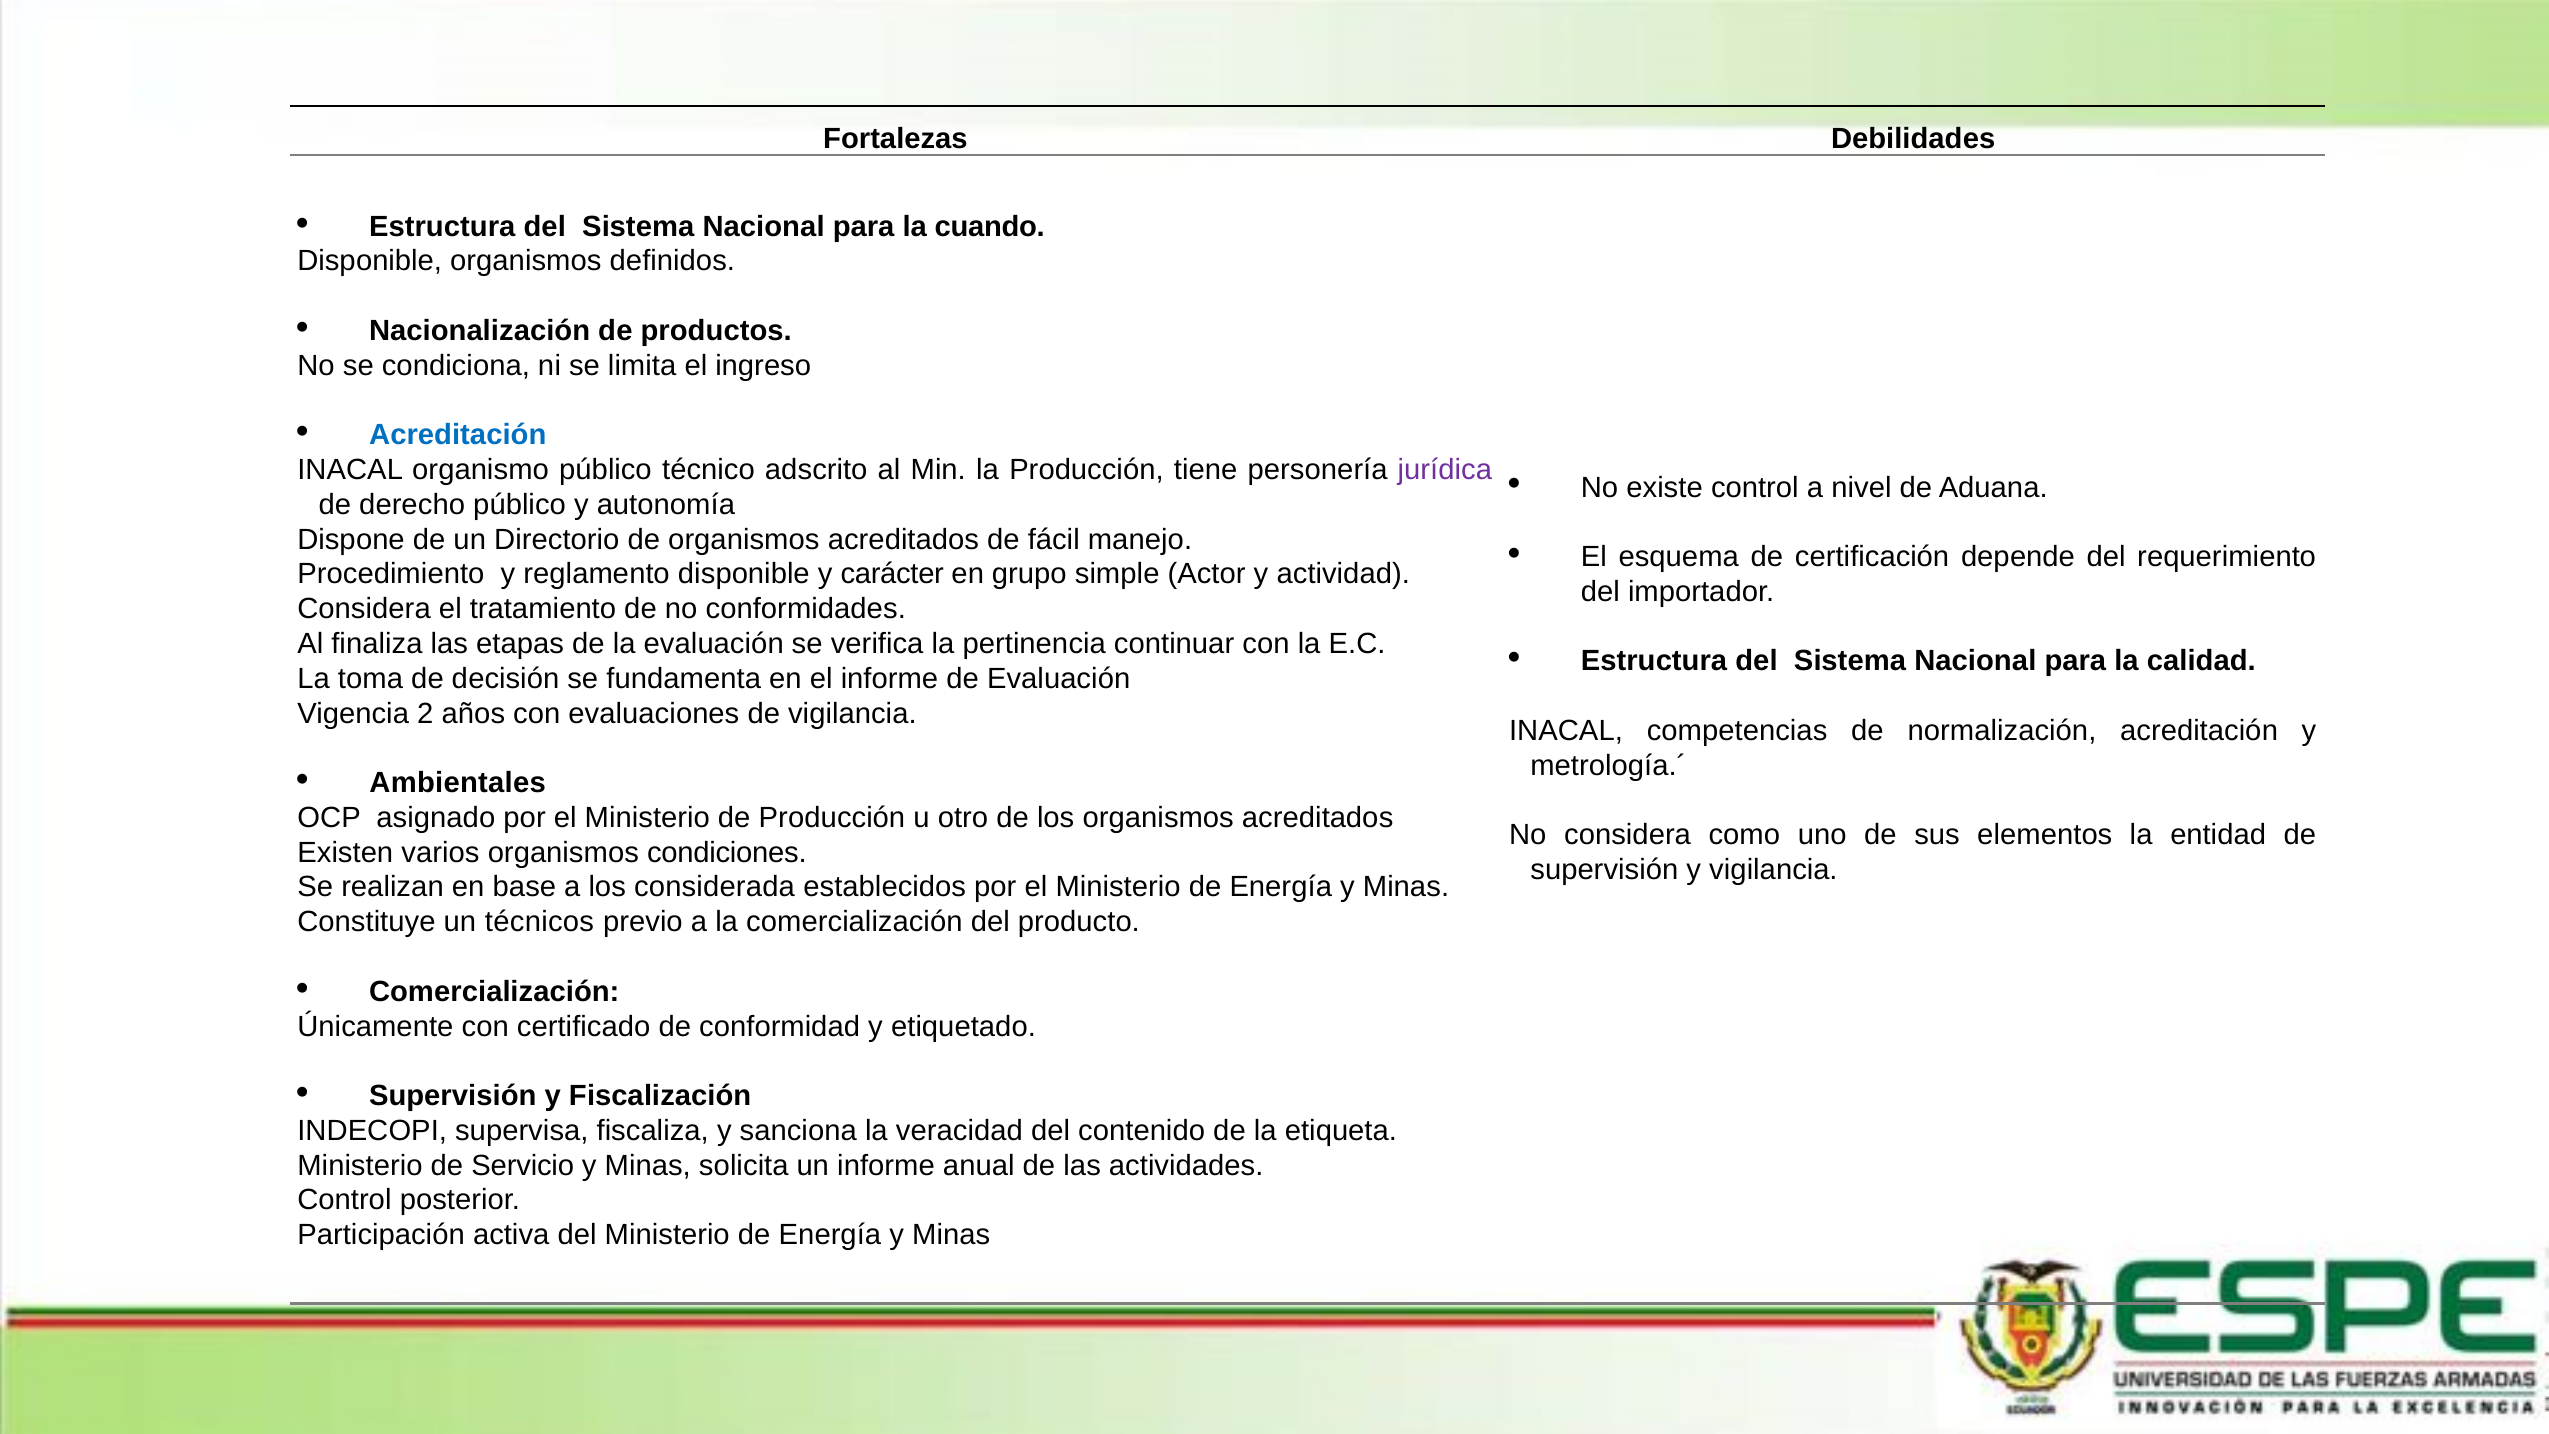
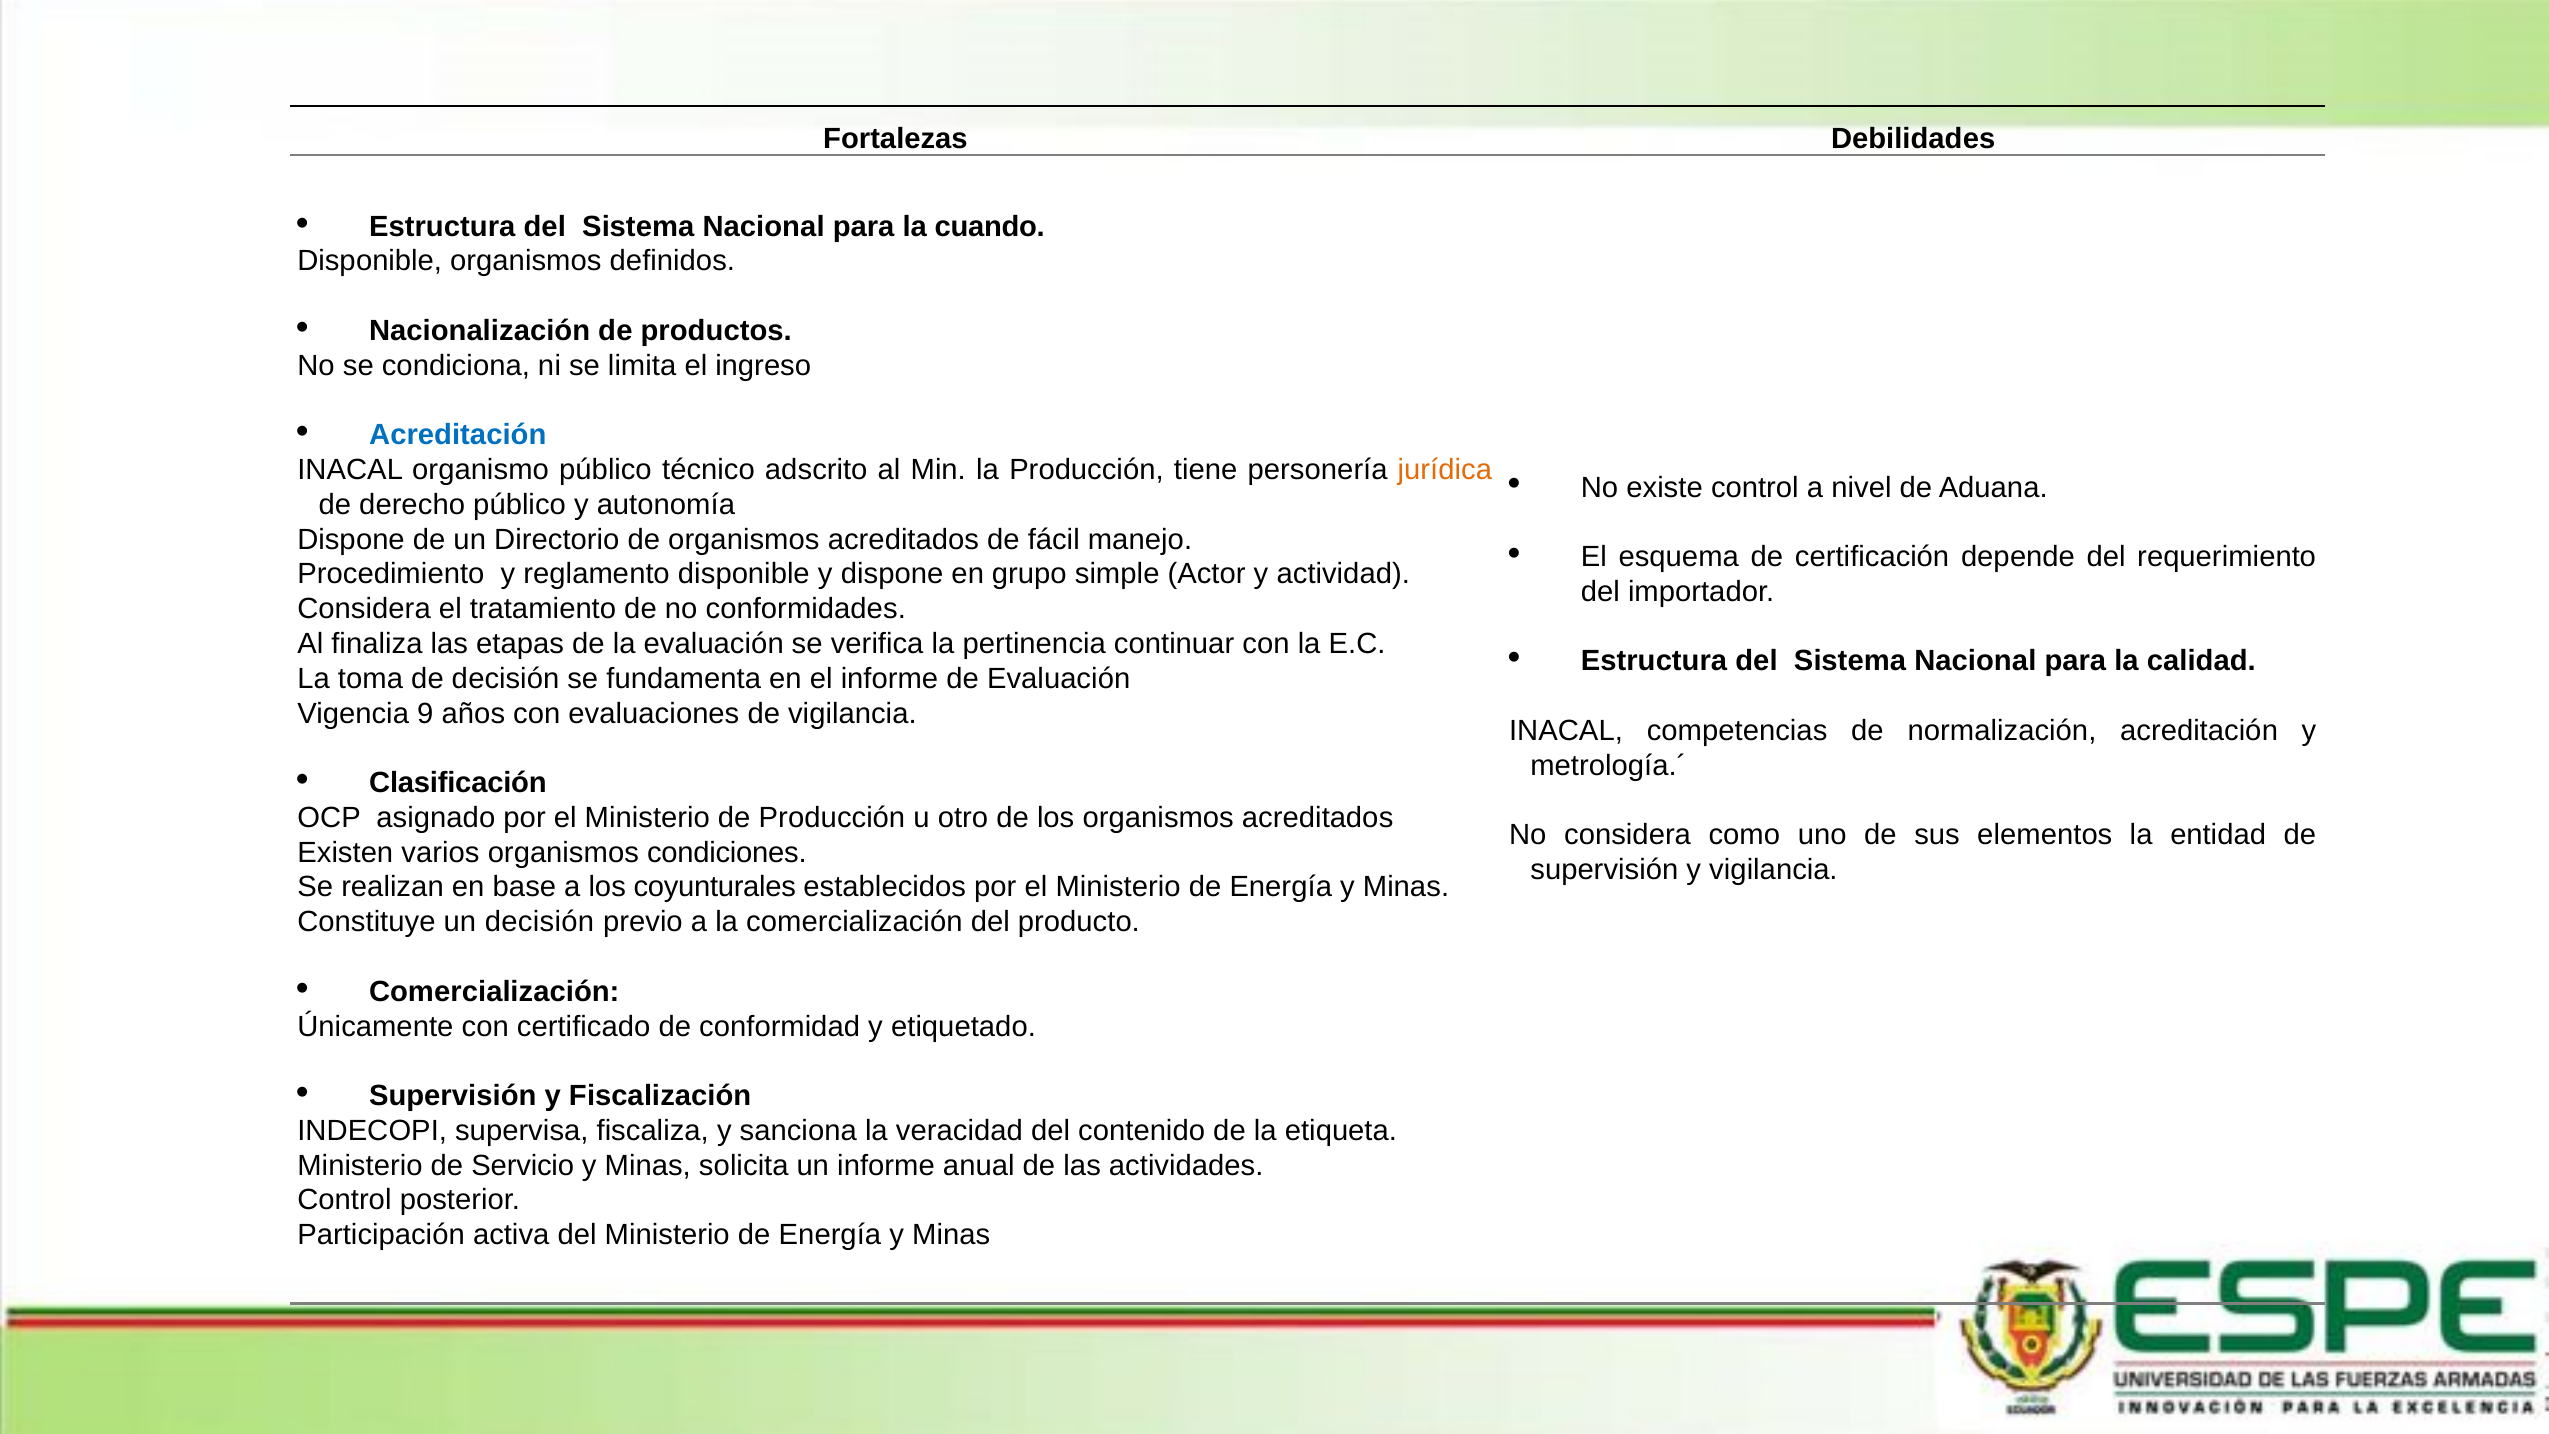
jurídica colour: purple -> orange (1445, 470)
y carácter: carácter -> dispone (892, 574)
2: 2 -> 9 (425, 713)
Ambientales: Ambientales -> Clasificación (458, 783)
considerada: considerada -> coyunturales (715, 887)
un técnicos: técnicos -> decisión (540, 922)
